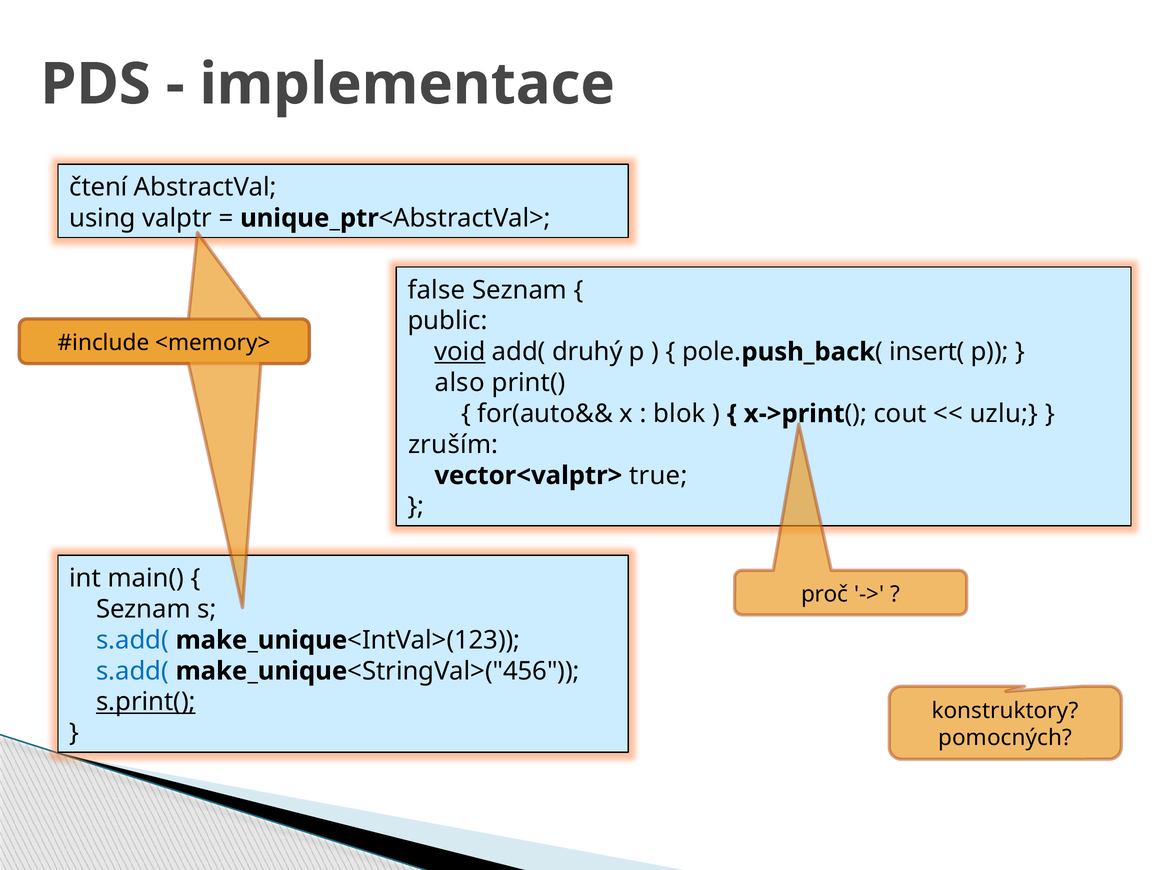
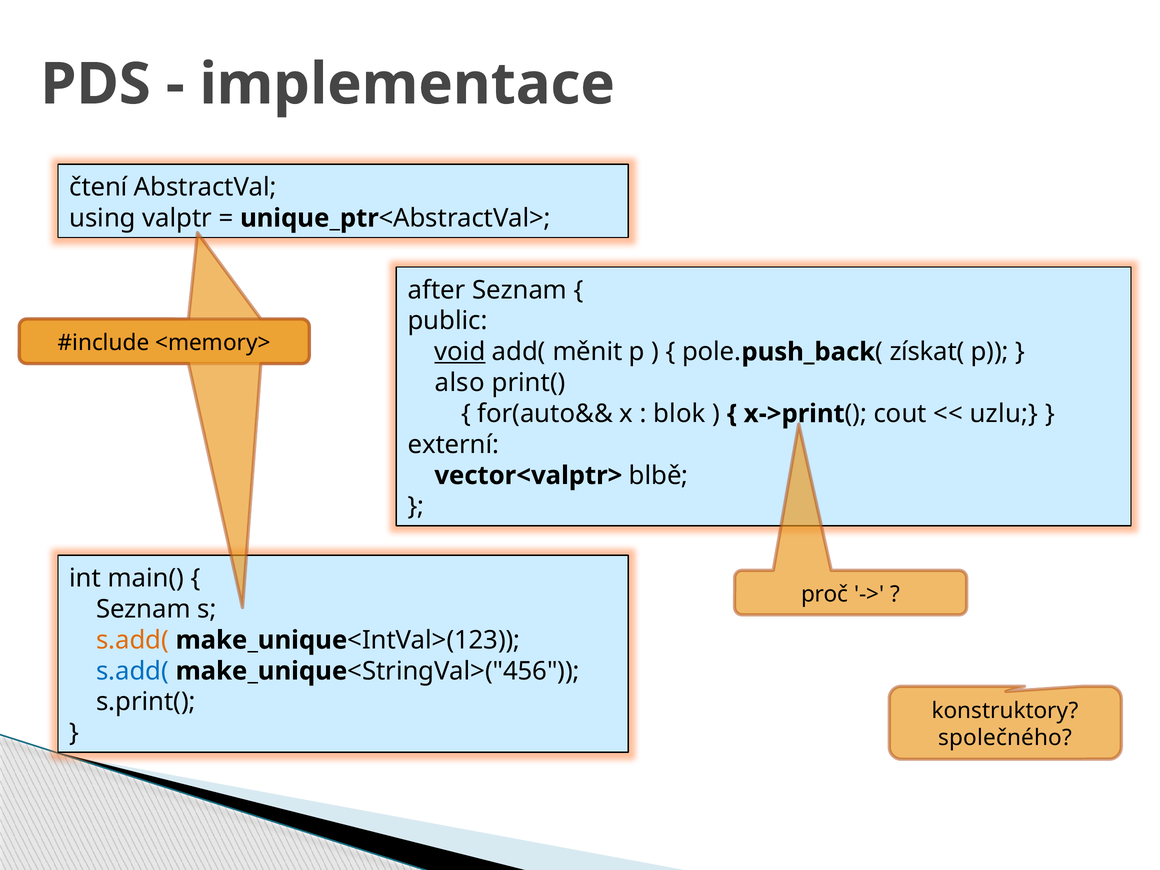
false: false -> after (437, 290)
druhý: druhý -> měnit (587, 352)
insert(: insert( -> získat( (927, 352)
zruším: zruším -> externí (453, 445)
true: true -> blbě (659, 476)
s.add( colour: blue -> orange (132, 640)
s.print( underline: present -> none (146, 702)
pomocných: pomocných -> společného (1005, 738)
